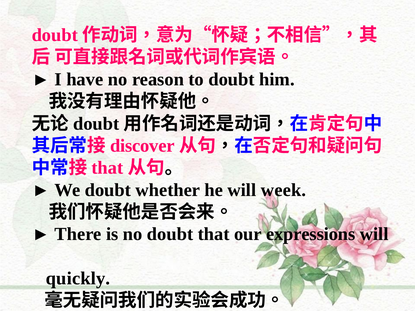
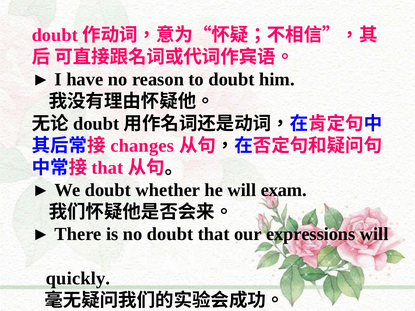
discover: discover -> changes (142, 146)
week: week -> exam (284, 190)
